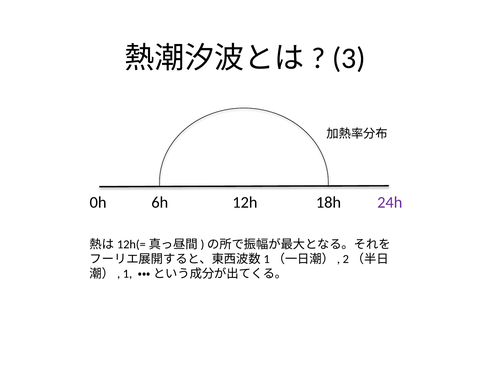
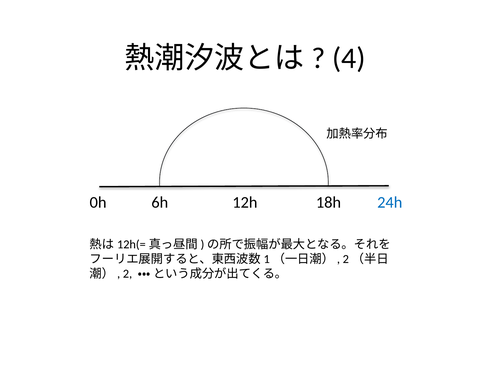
3: 3 -> 4 (349, 58)
24h colour: purple -> blue (390, 203)
1: 1 -> 2 (128, 274)
